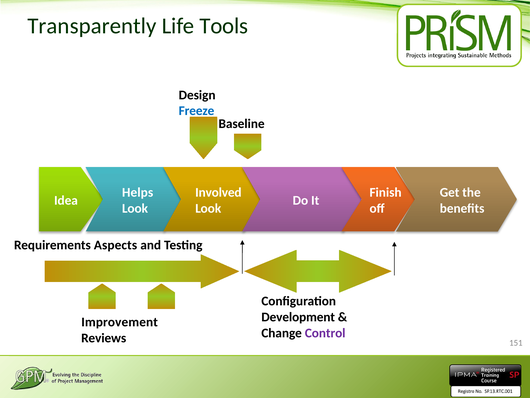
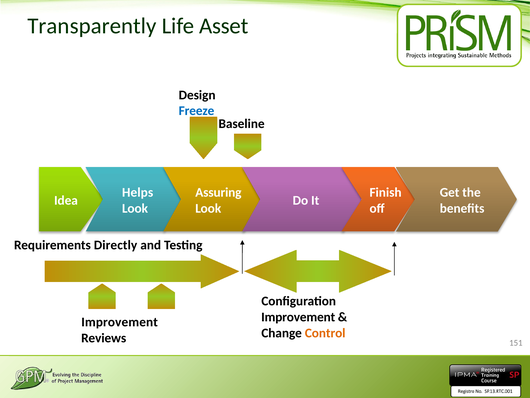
Tools: Tools -> Asset (224, 26)
Involved: Involved -> Assuring (218, 192)
Aspects: Aspects -> Directly (116, 245)
Development: Development -> Improvement (298, 317)
Control colour: purple -> orange (325, 333)
